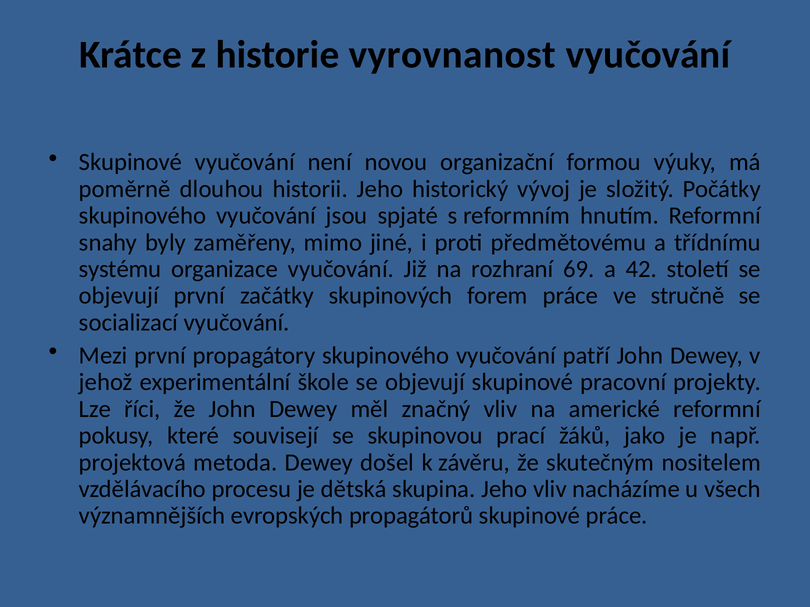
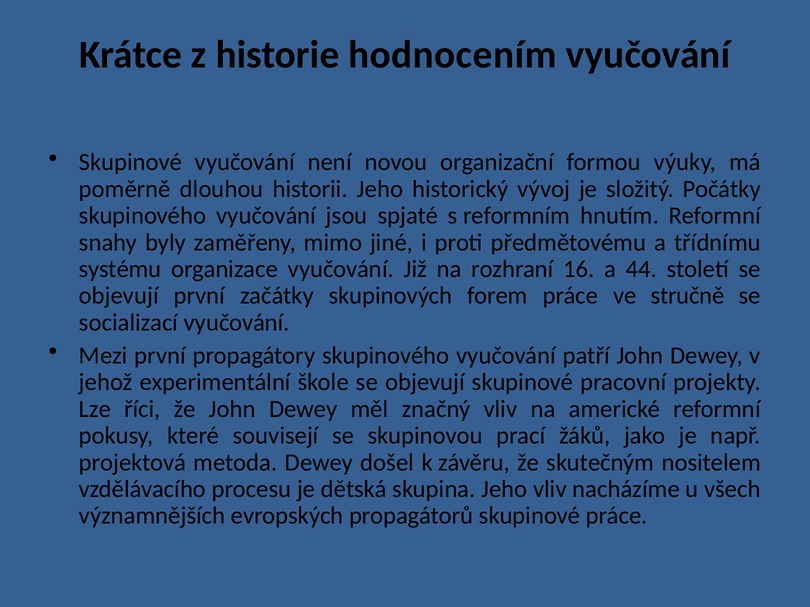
vyrovnanost: vyrovnanost -> hodnocením (452, 55)
69: 69 -> 16 (579, 269)
42: 42 -> 44 (642, 269)
